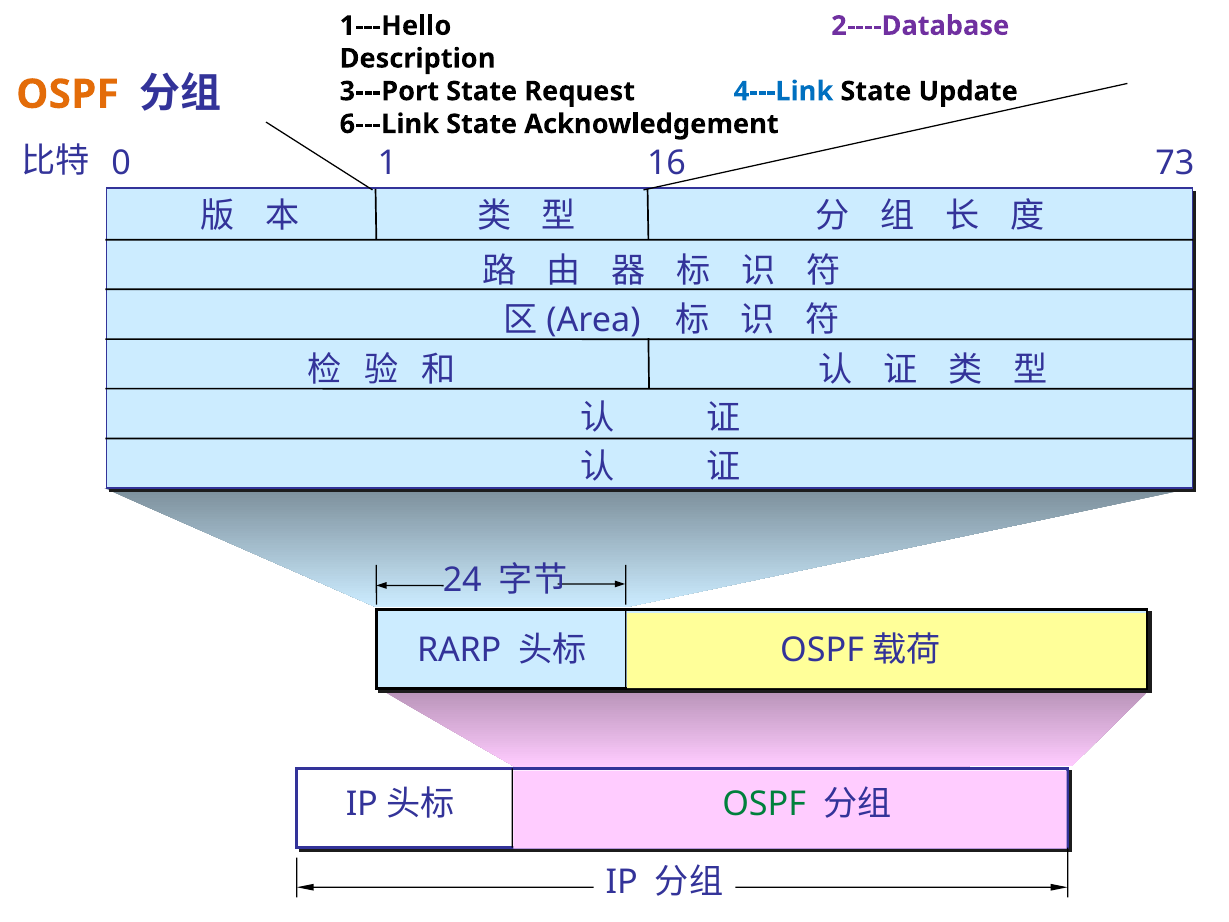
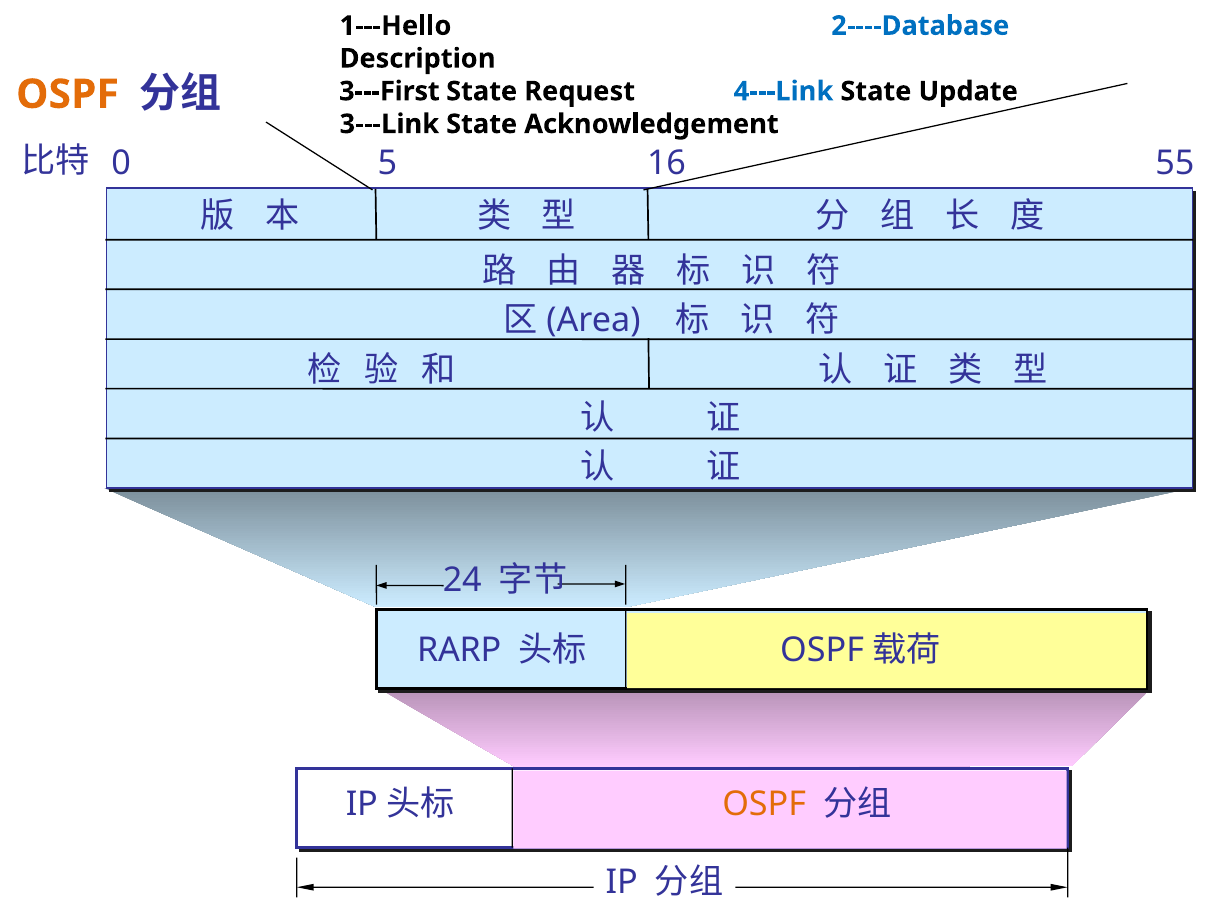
2----Database colour: purple -> blue (920, 26)
3---Port: 3---Port -> 3---First (389, 91)
6---Link: 6---Link -> 3---Link (389, 124)
1: 1 -> 5 (387, 163)
73: 73 -> 55 (1175, 163)
OSPF colour: green -> orange (764, 804)
